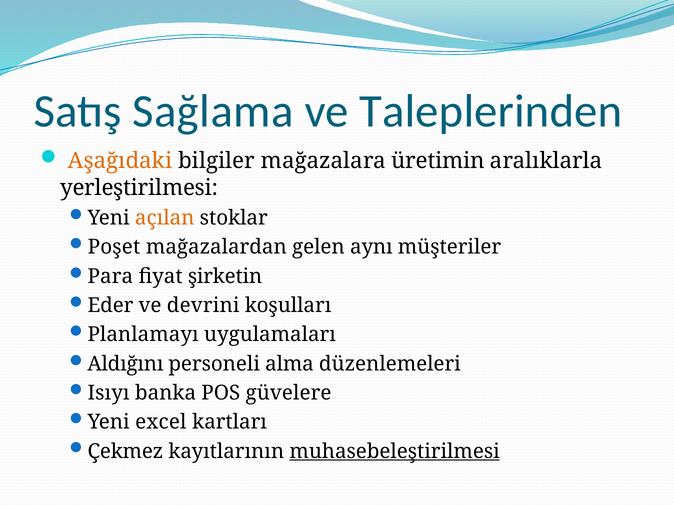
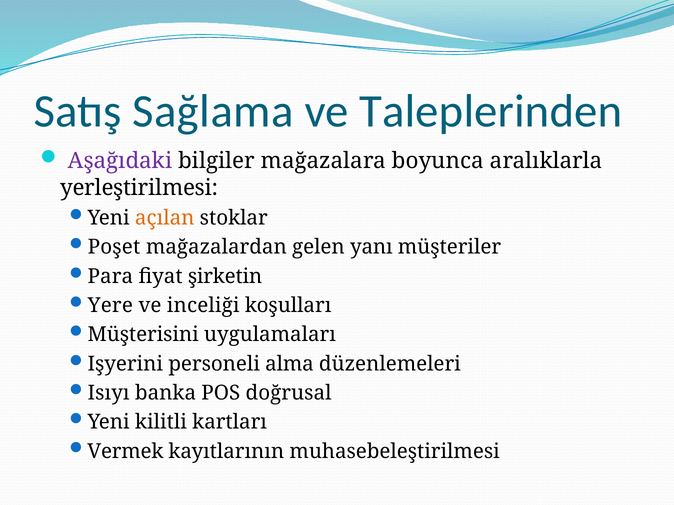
Aşağıdaki colour: orange -> purple (120, 161)
üretimin: üretimin -> boyunca (438, 161)
aynı: aynı -> yanı (371, 247)
Eder: Eder -> Yere (110, 306)
devrini: devrini -> inceliği (203, 306)
Planlamayı: Planlamayı -> Müşterisini (143, 335)
Aldığını: Aldığını -> Işyerini (125, 364)
güvelere: güvelere -> doğrusal (289, 393)
excel: excel -> kilitli (161, 422)
Çekmez: Çekmez -> Vermek (125, 452)
muhasebeleştirilmesi underline: present -> none (395, 452)
